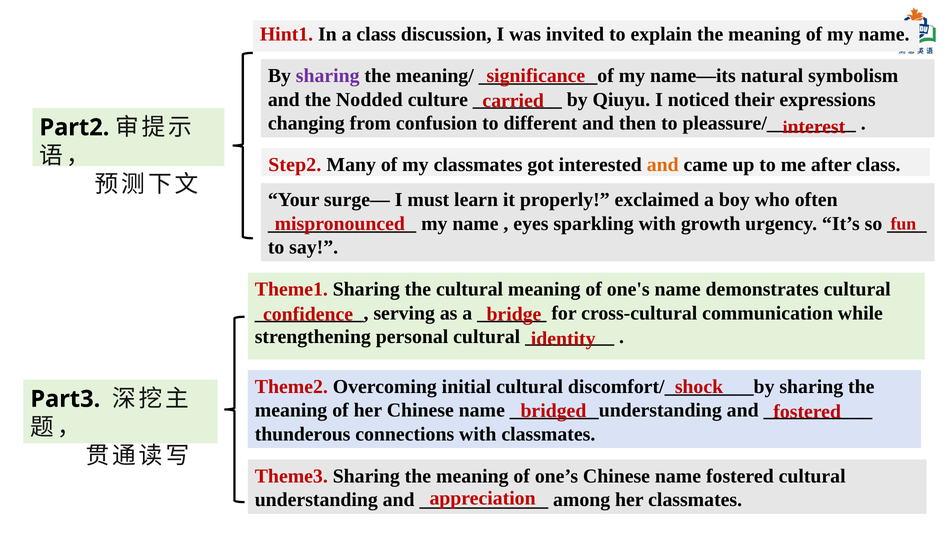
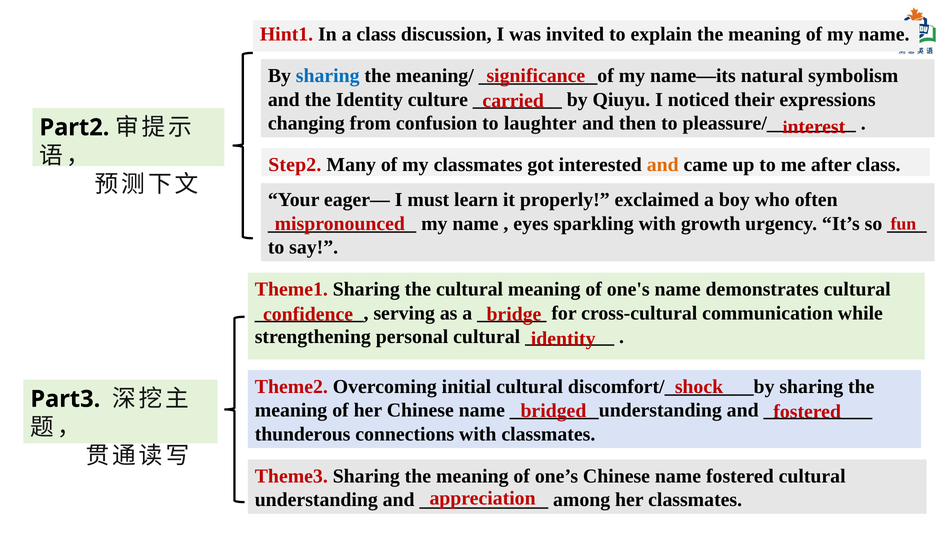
sharing colour: purple -> blue (328, 76)
the Nodded: Nodded -> Identity (369, 100)
different: different -> laughter (540, 123)
surge—: surge— -> eager— (357, 200)
